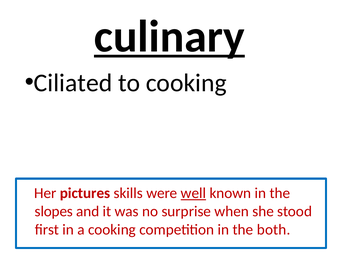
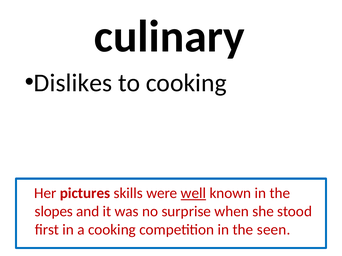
culinary underline: present -> none (169, 37)
Ciliated: Ciliated -> Dislikes (73, 83)
both: both -> seen (274, 230)
